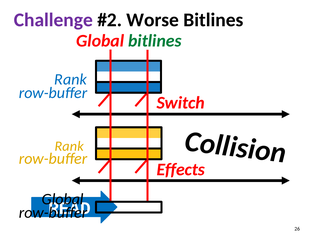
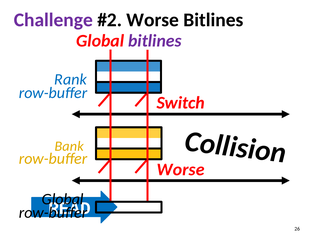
bitlines colour: green -> purple (155, 41)
Rank: Rank -> Bank (69, 146)
Effects: Effects -> Worse (181, 170)
